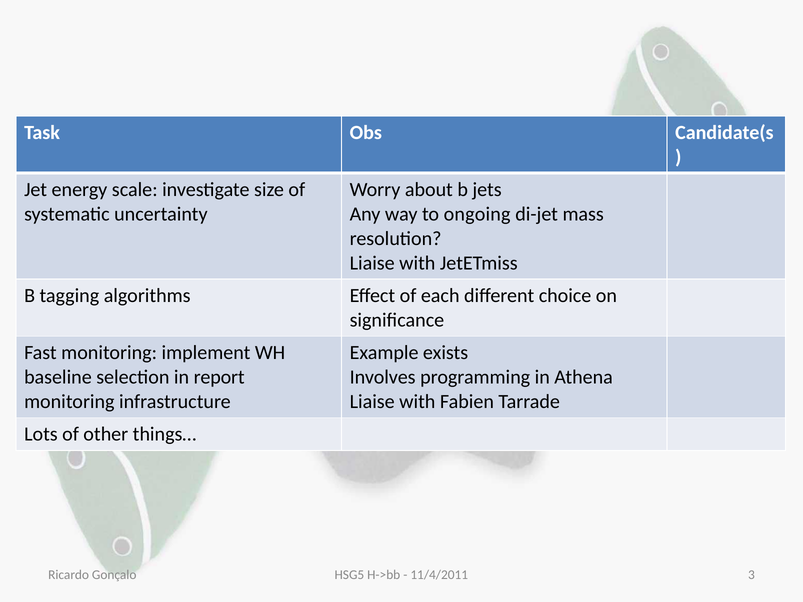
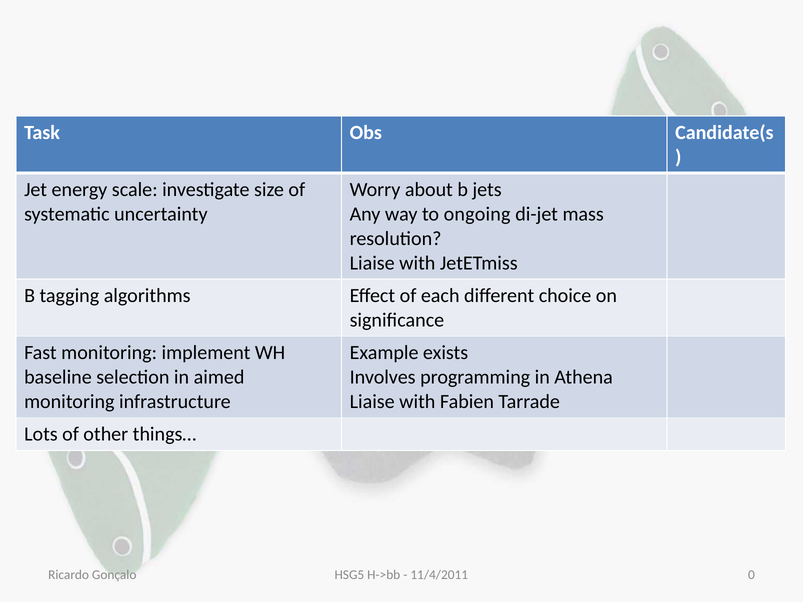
report: report -> aimed (219, 377)
3: 3 -> 0 (752, 575)
